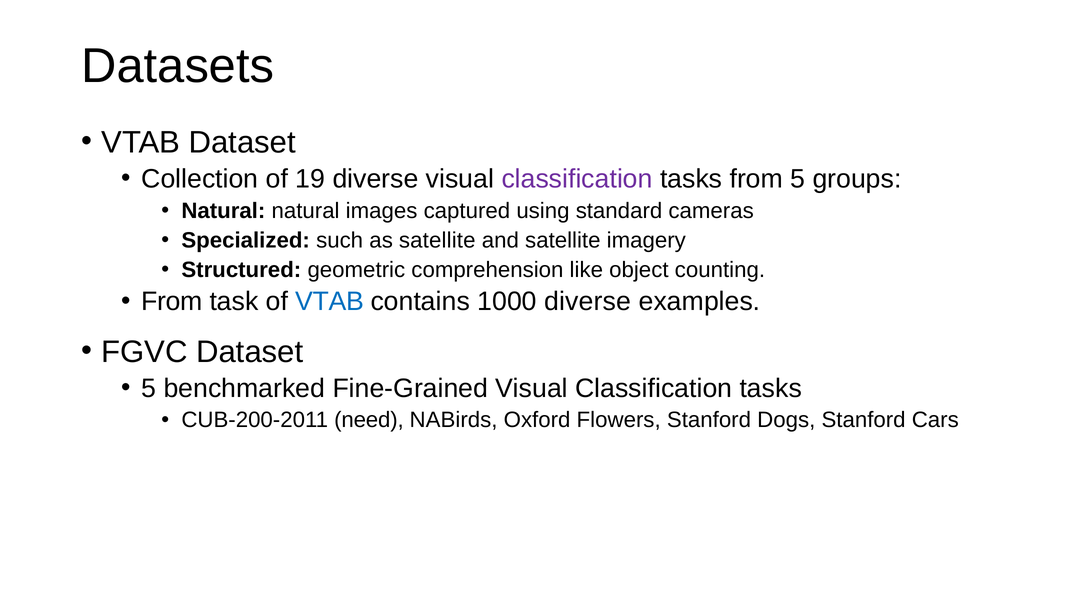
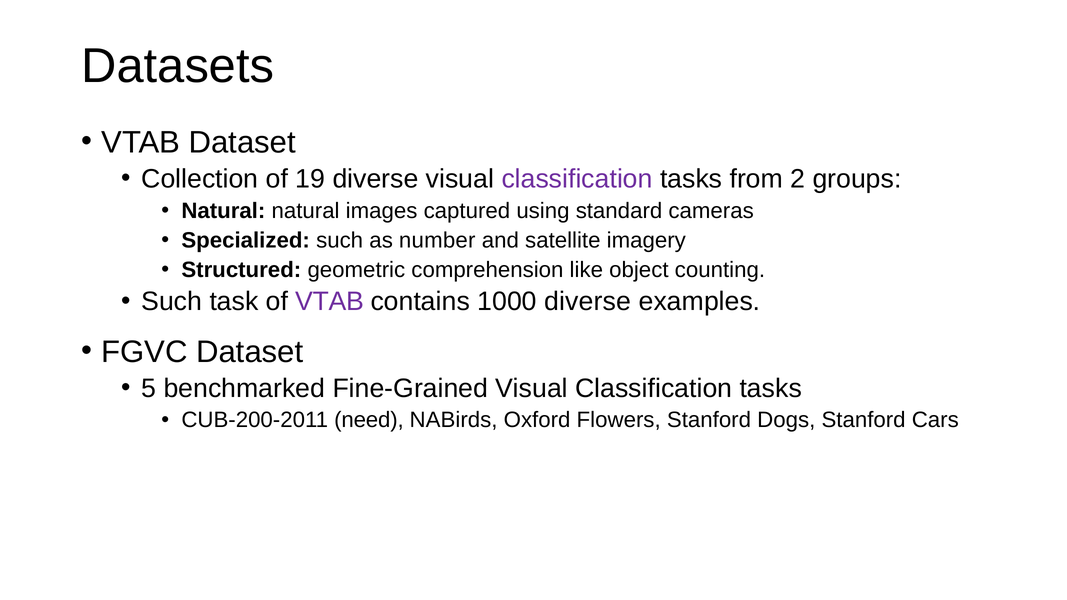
from 5: 5 -> 2 (798, 179)
as satellite: satellite -> number (437, 240)
From: From -> Such (172, 302)
VTAB colour: blue -> purple (329, 302)
